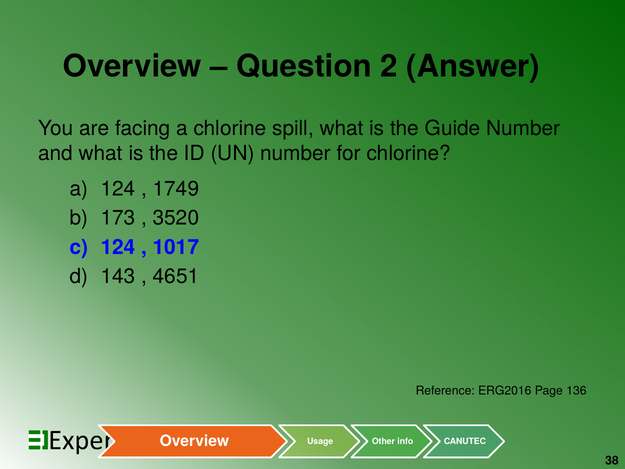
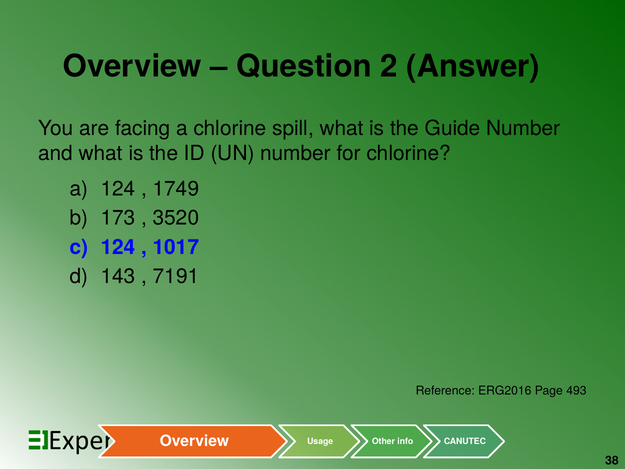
4651: 4651 -> 7191 (176, 276)
136: 136 -> 493 (576, 390)
